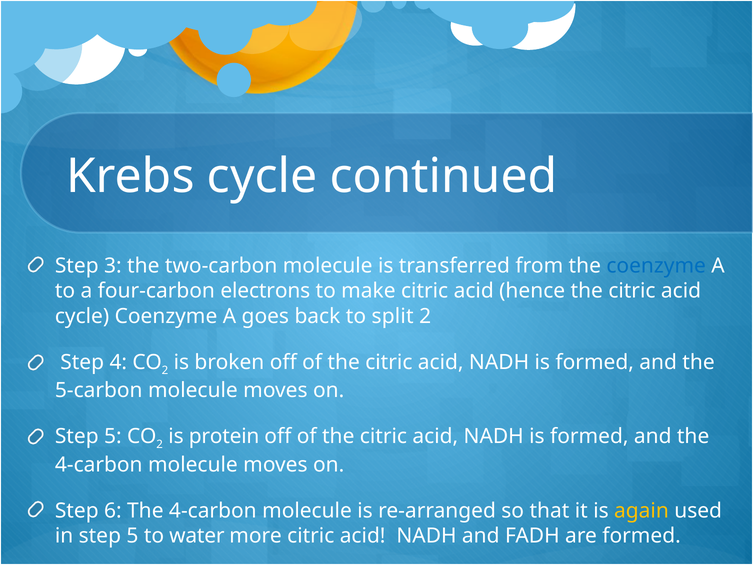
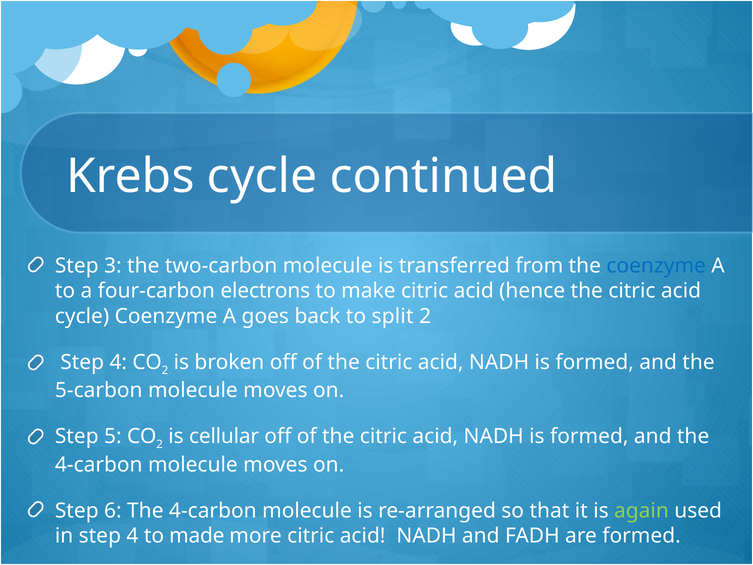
protein: protein -> cellular (224, 436)
again colour: yellow -> light green (641, 510)
in step 5: 5 -> 4 (132, 536)
water: water -> made (197, 536)
